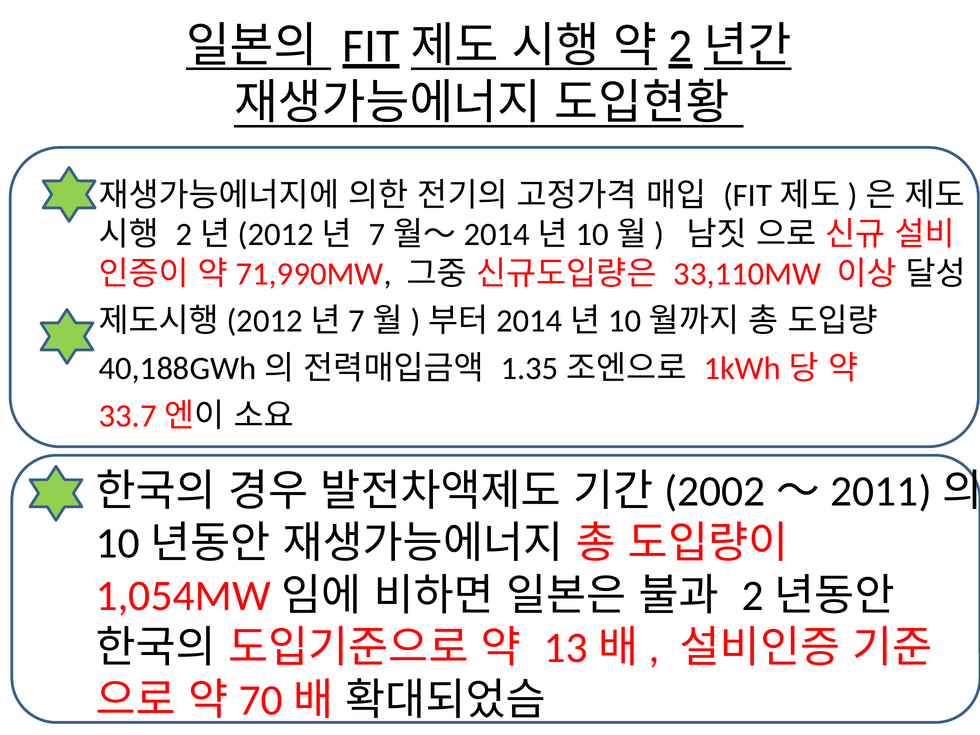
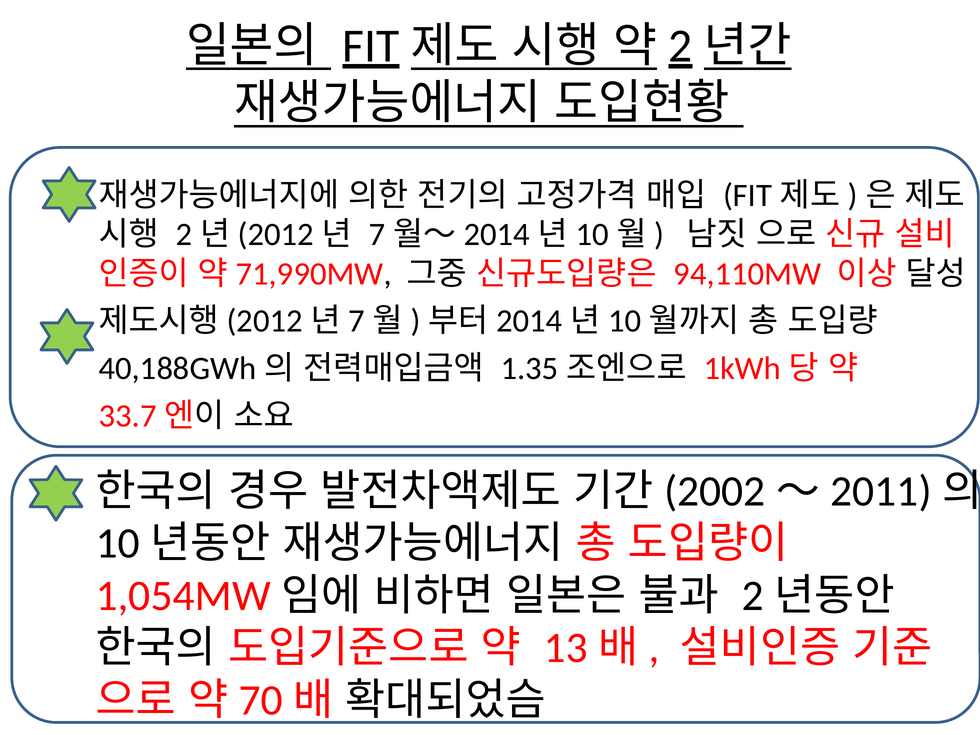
33,110MW: 33,110MW -> 94,110MW (747, 274)
